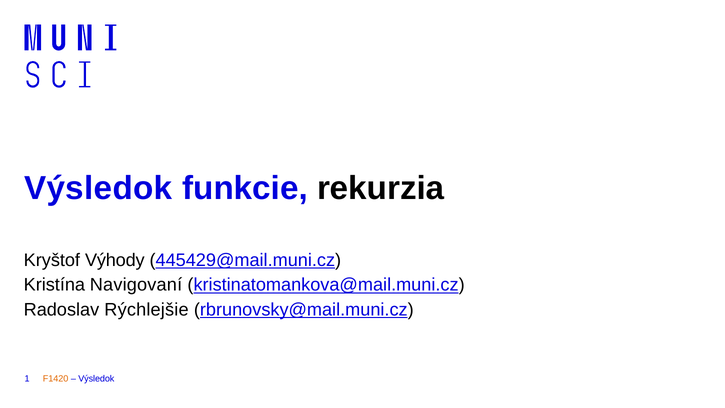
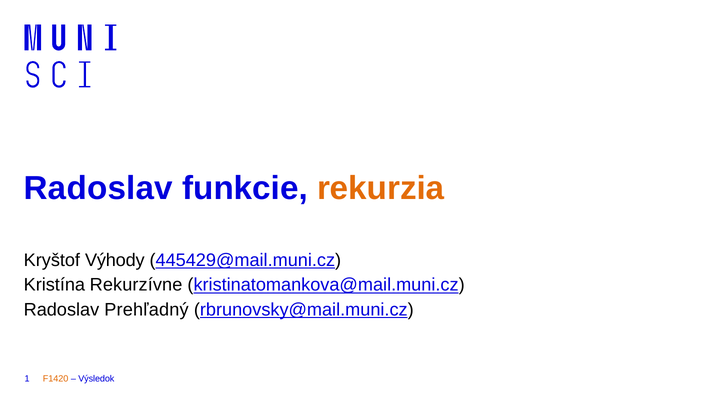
Výsledok: Výsledok -> Radoslav (98, 188)
rekurzia colour: black -> orange (381, 188)
Navigovaní: Navigovaní -> Rekurzívne (136, 285)
Rýchlejšie: Rýchlejšie -> Prehľadný (146, 310)
